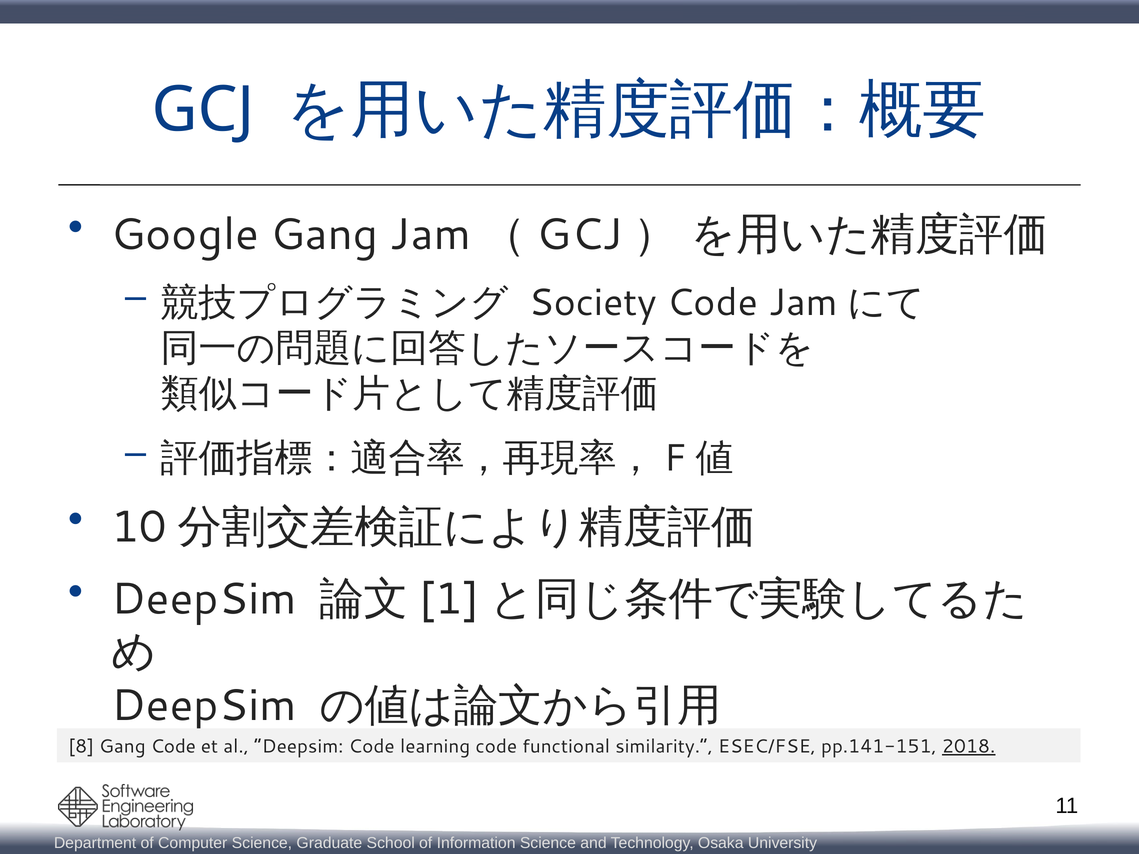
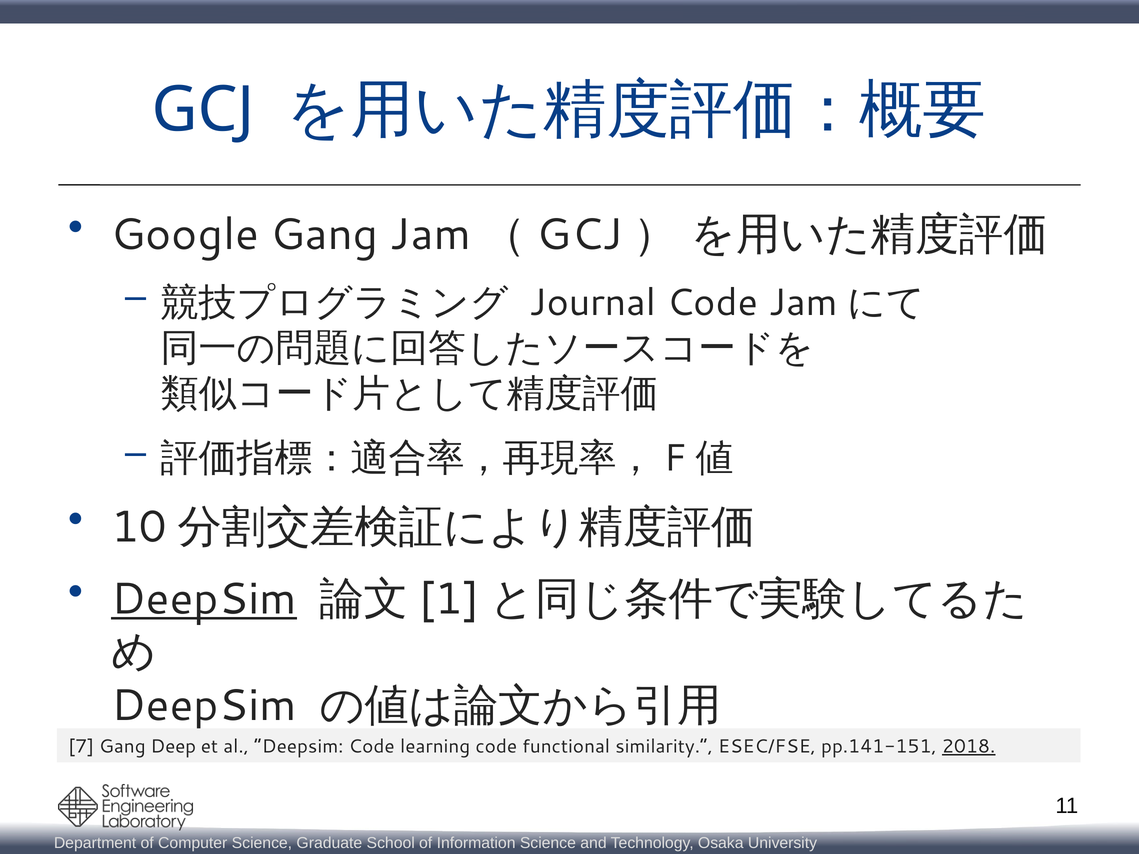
Society: Society -> Journal (593, 303)
DeepSim underline: none -> present (204, 599)
8: 8 -> 7 (81, 747)
Gang Code: Code -> Deep (173, 747)
